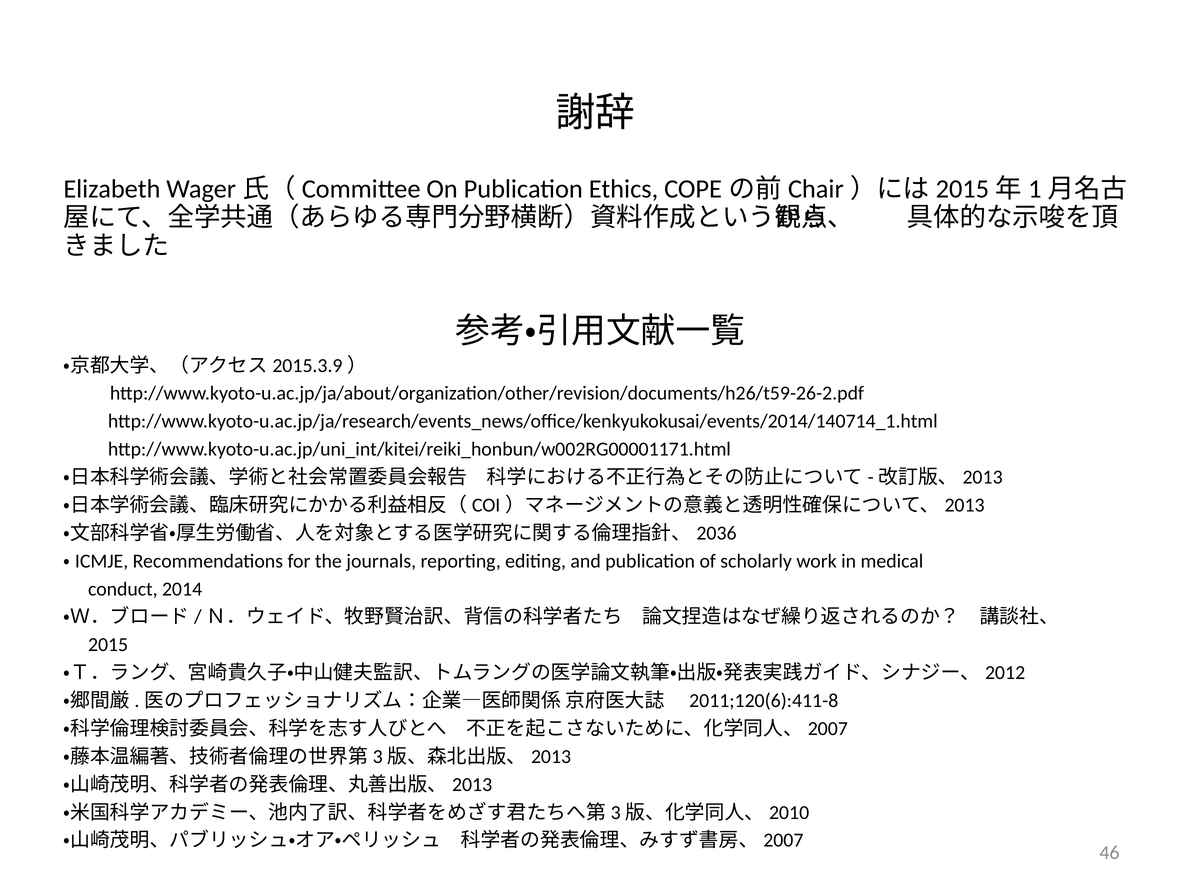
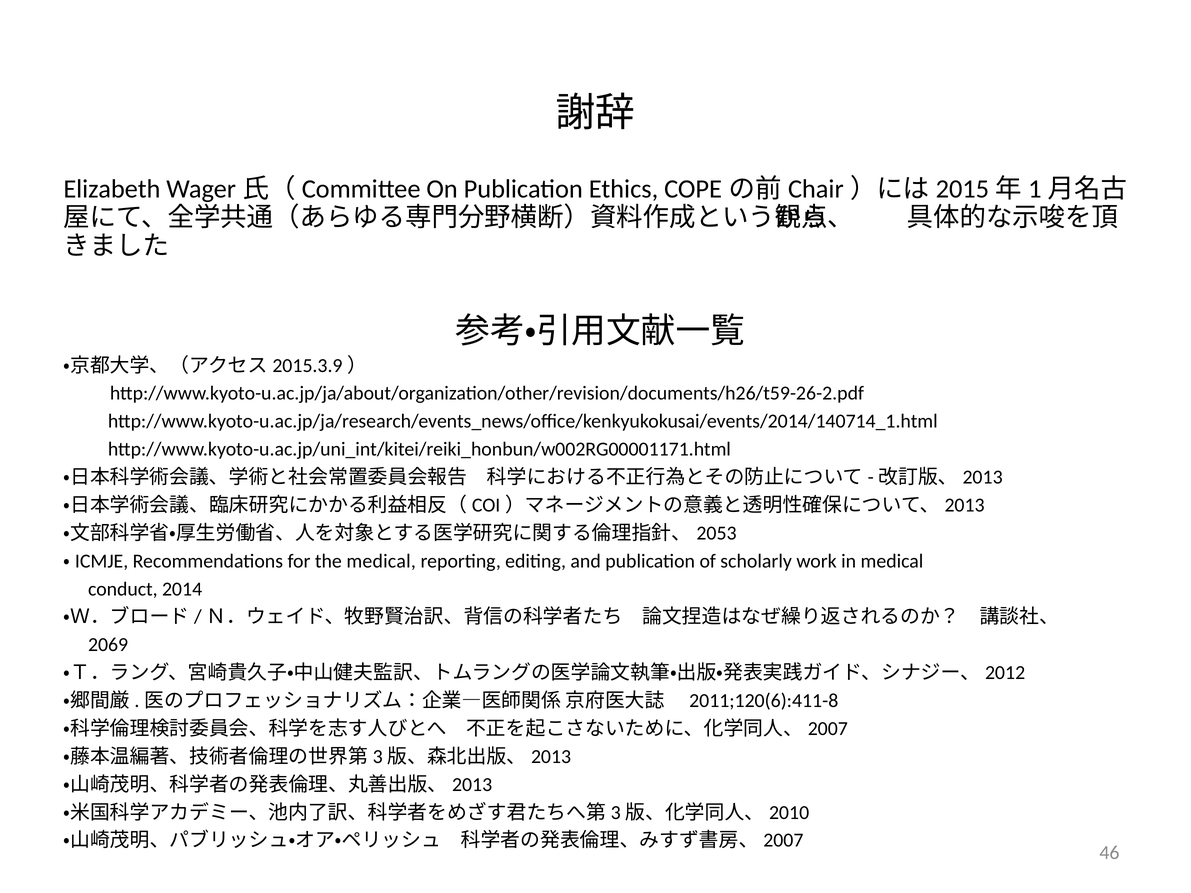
2036: 2036 -> 2053 (717, 533)
the journals: journals -> medical (381, 561)
2015: 2015 -> 2069 (108, 645)
